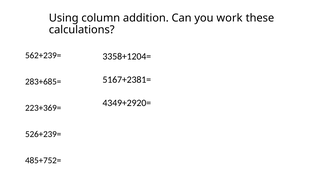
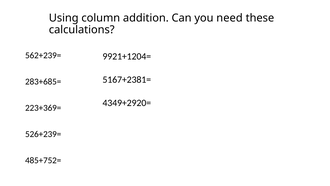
work: work -> need (230, 18)
3358+1204=: 3358+1204= -> 9921+1204= (127, 56)
